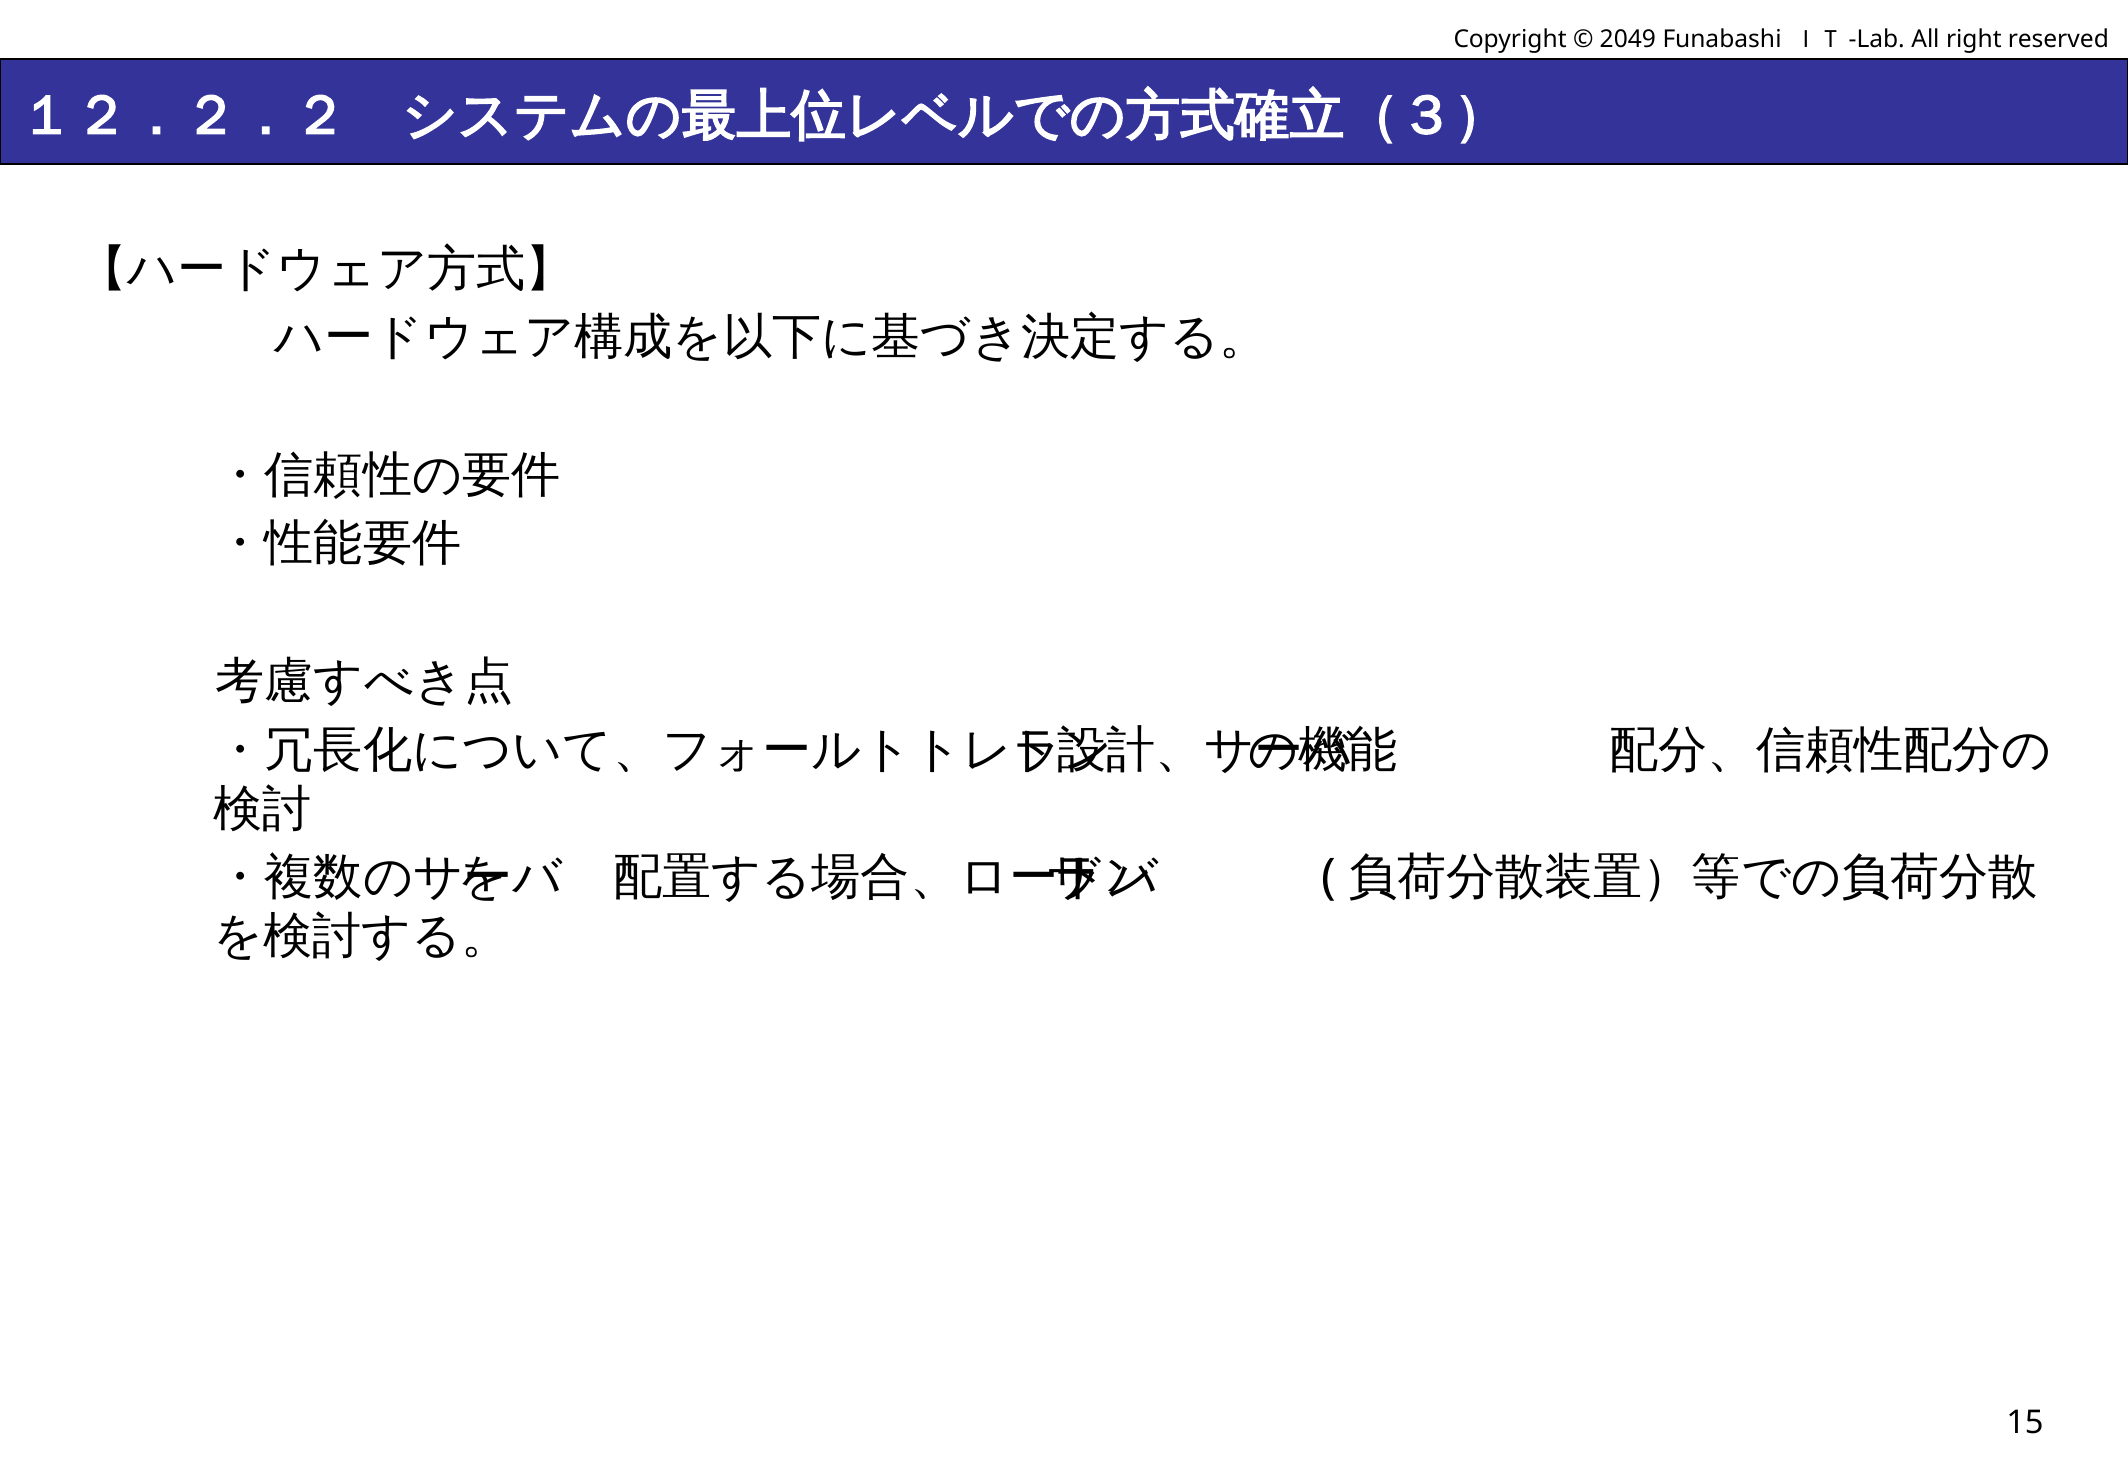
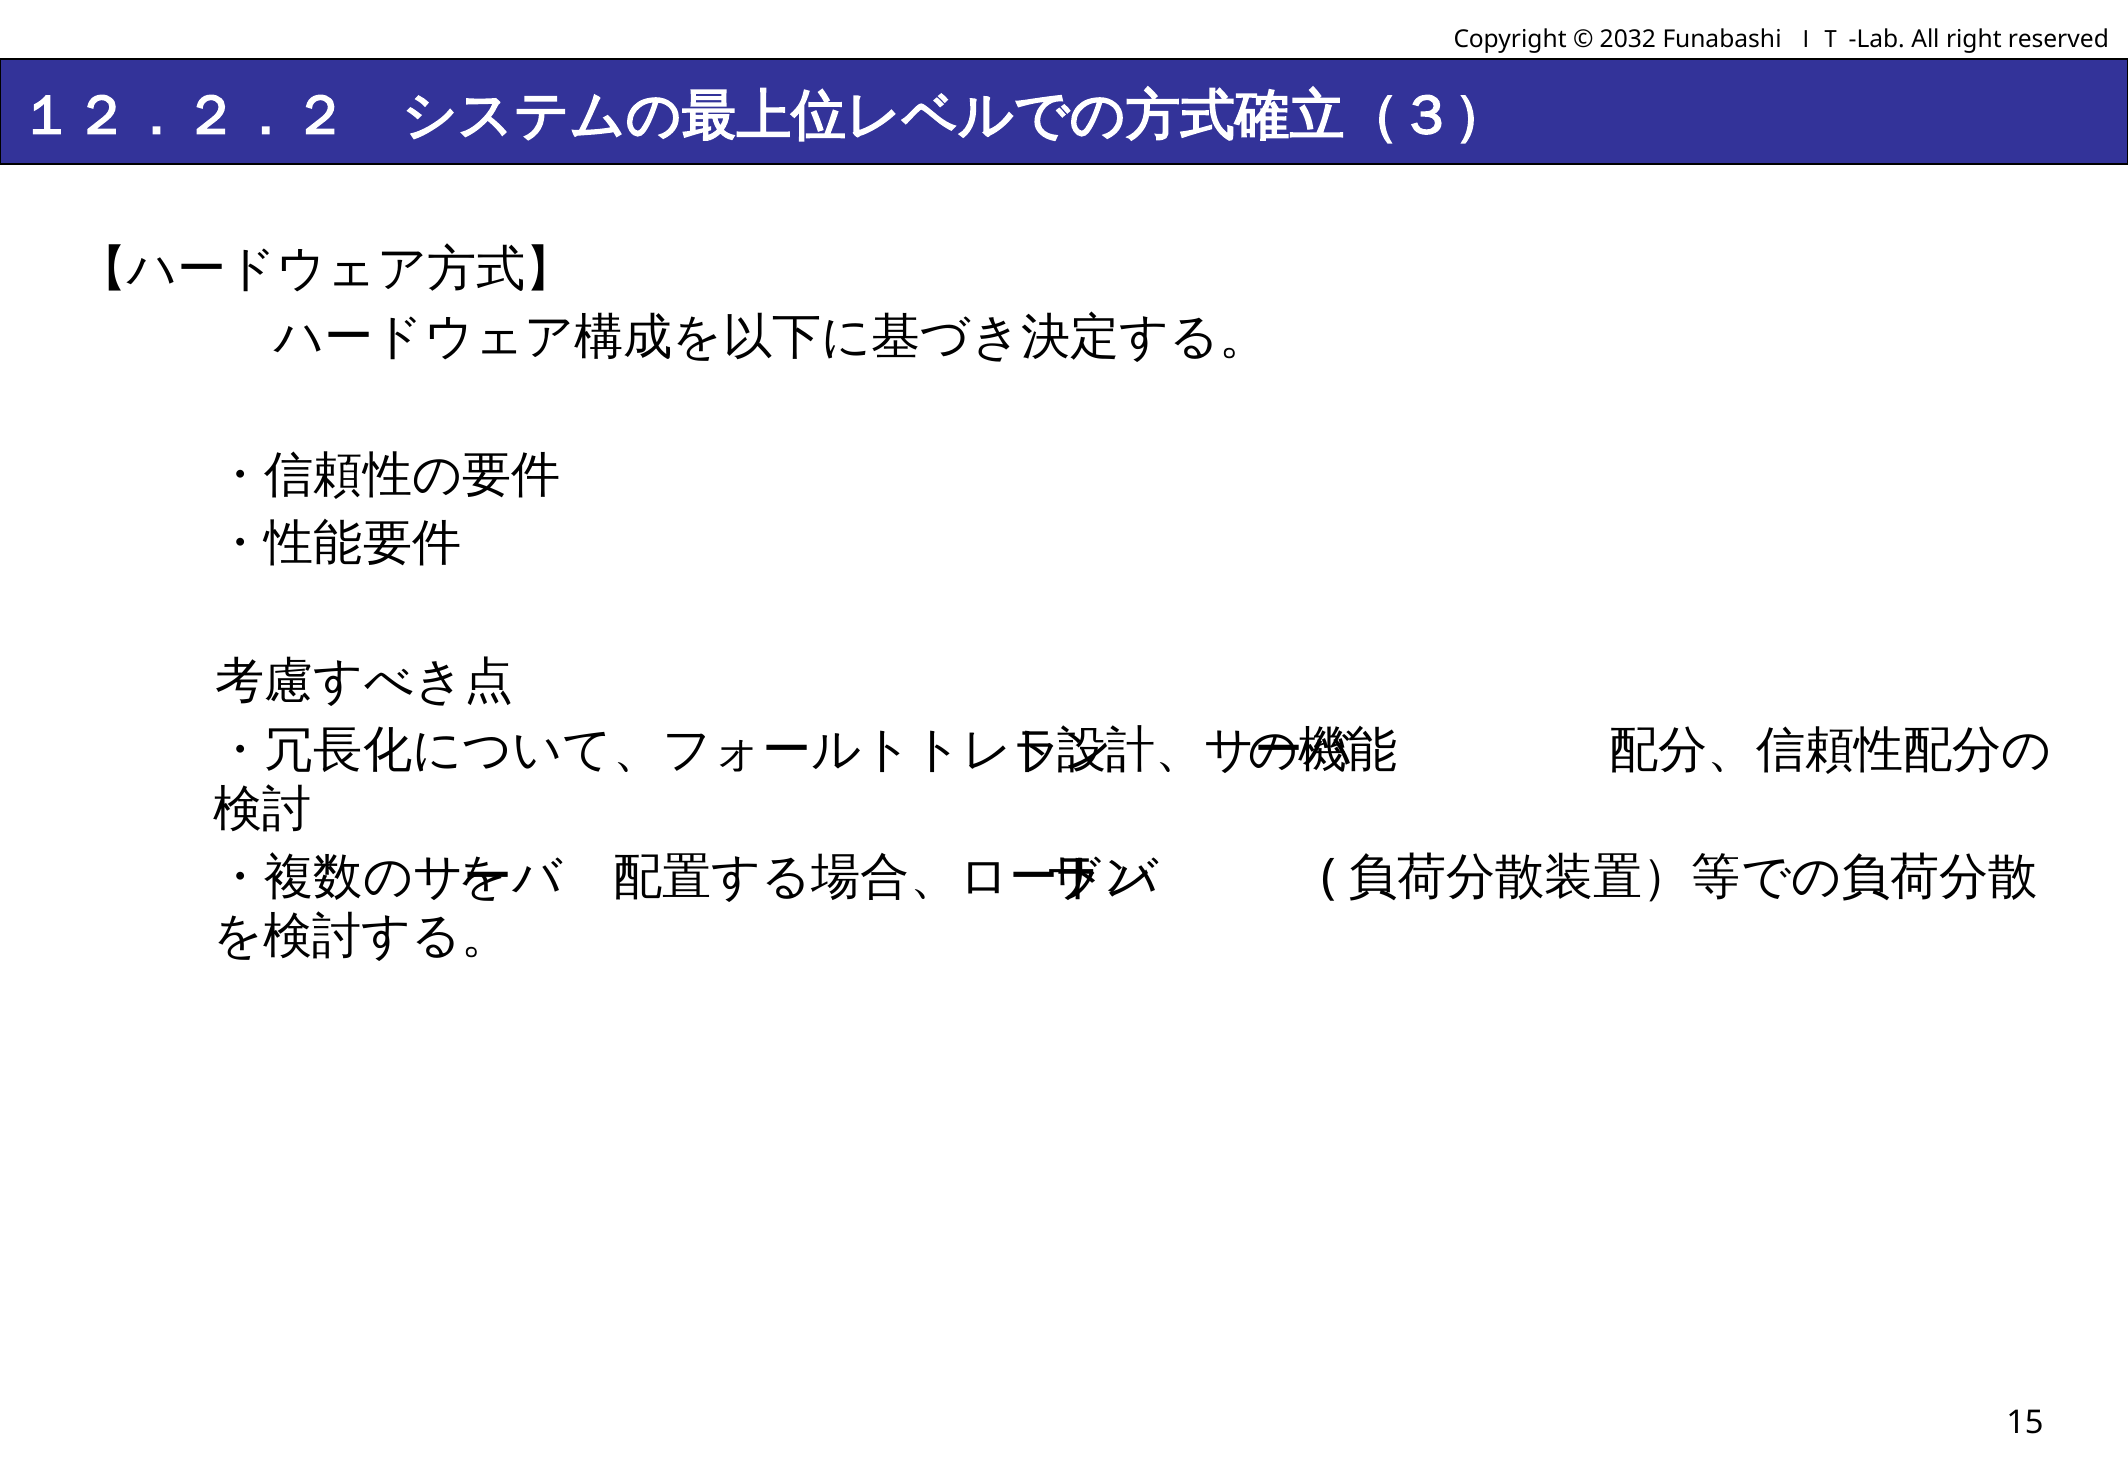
2049: 2049 -> 2032 (1628, 40)
